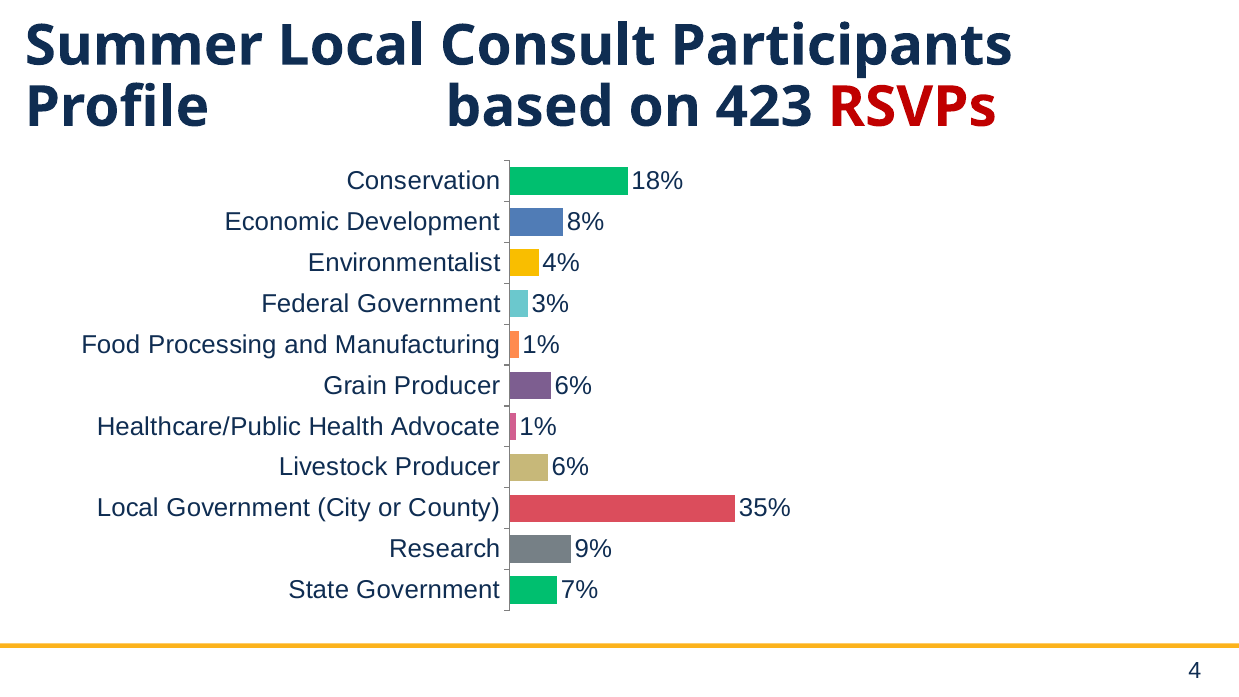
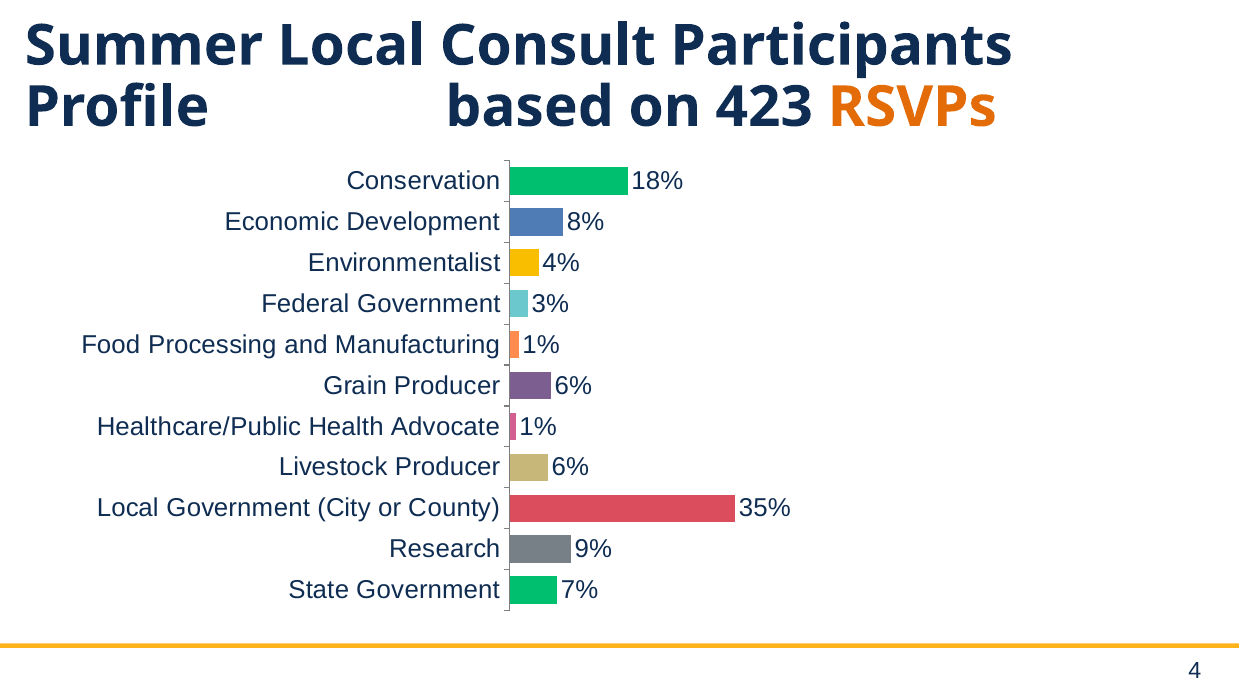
RSVPs colour: red -> orange (912, 107)
